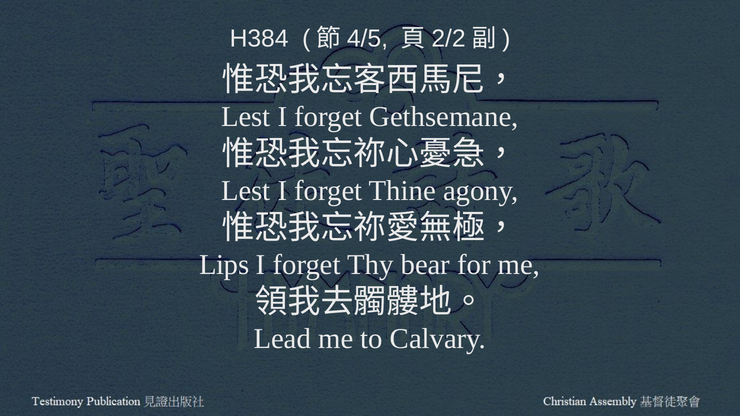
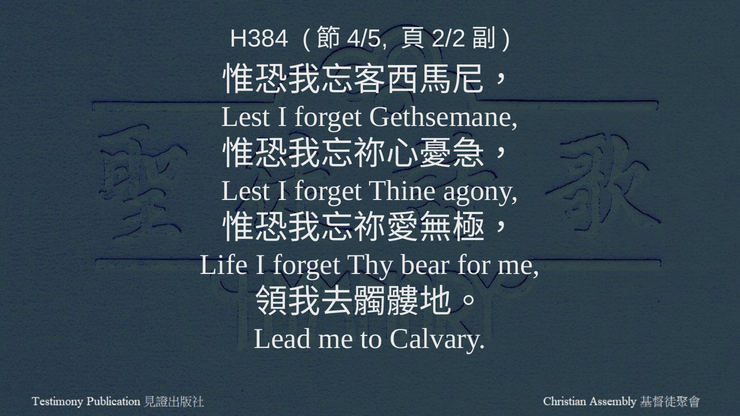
Lips: Lips -> Life (224, 265)
